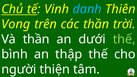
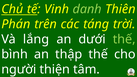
danh colour: light blue -> light green (87, 9)
Vong: Vong -> Phán (16, 24)
các thần: thần -> táng (96, 24)
Và thần: thần -> lắng (36, 39)
